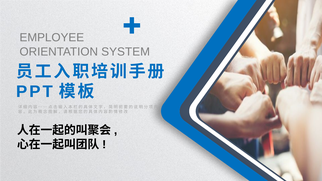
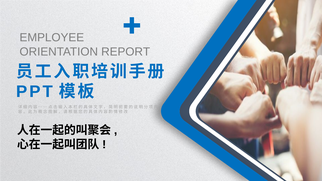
SYSTEM: SYSTEM -> REPORT (126, 52)
